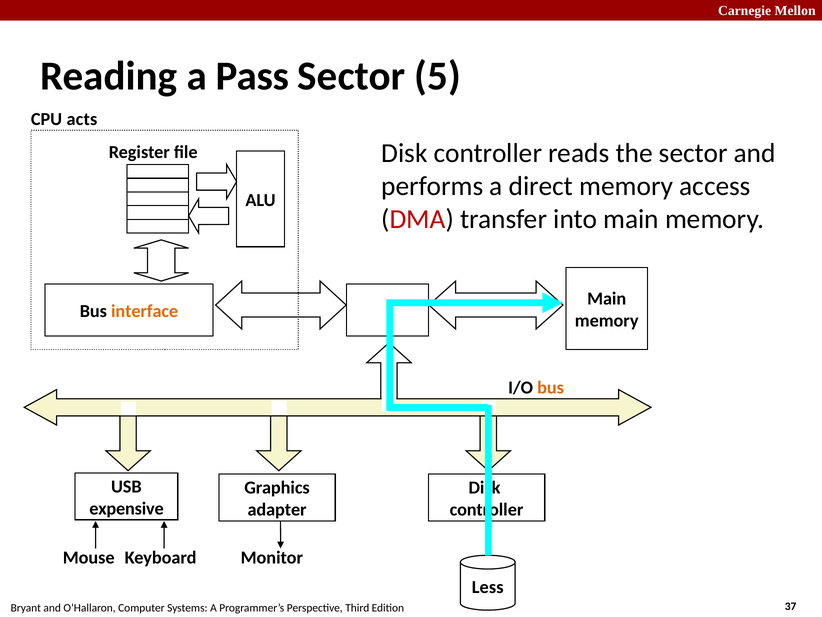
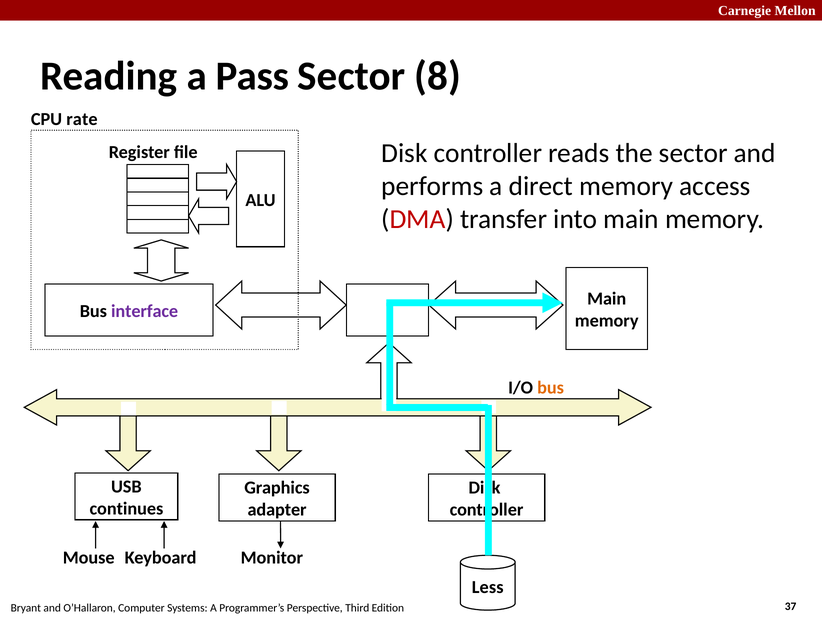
5: 5 -> 8 (438, 76)
acts: acts -> rate (82, 119)
interface colour: orange -> purple (145, 311)
expensive: expensive -> continues (126, 508)
